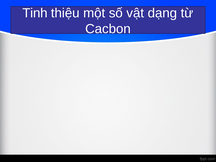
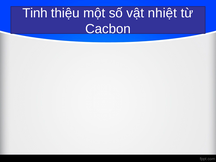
dạng: dạng -> nhiệt (162, 13)
